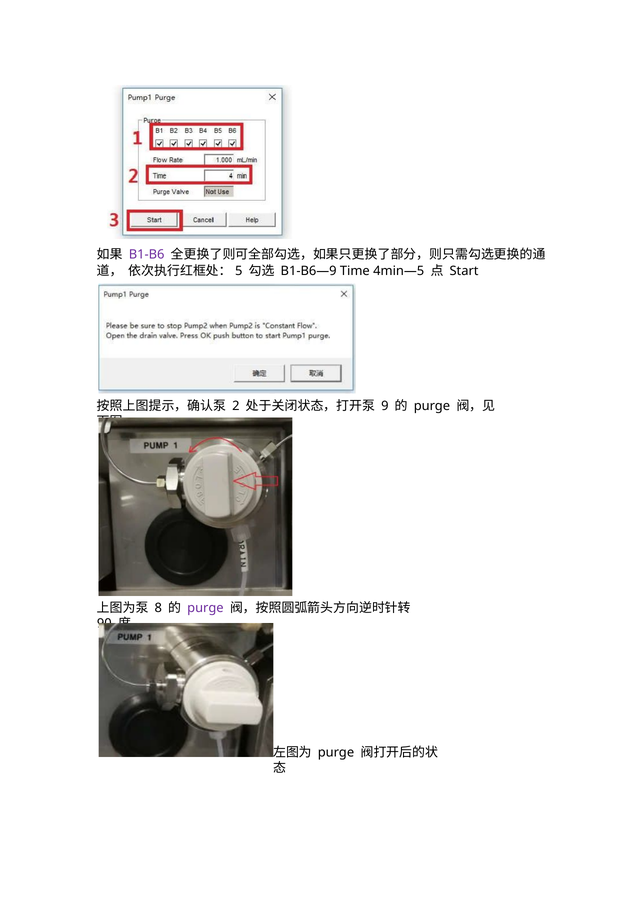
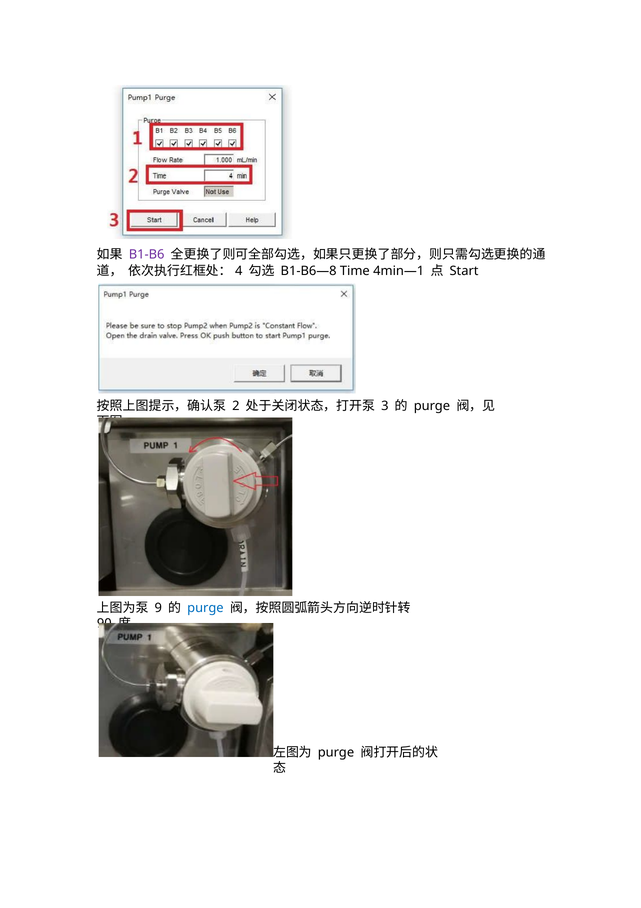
5: 5 -> 4 (239, 271)
B1-B6—9: B1-B6—9 -> B1-B6—8 (309, 271)
4min—5: 4min—5 -> 4min—1 (399, 271)
9: 9 -> 3 (385, 406)
8: 8 -> 9 (158, 607)
purge colour: purple -> blue (205, 607)
